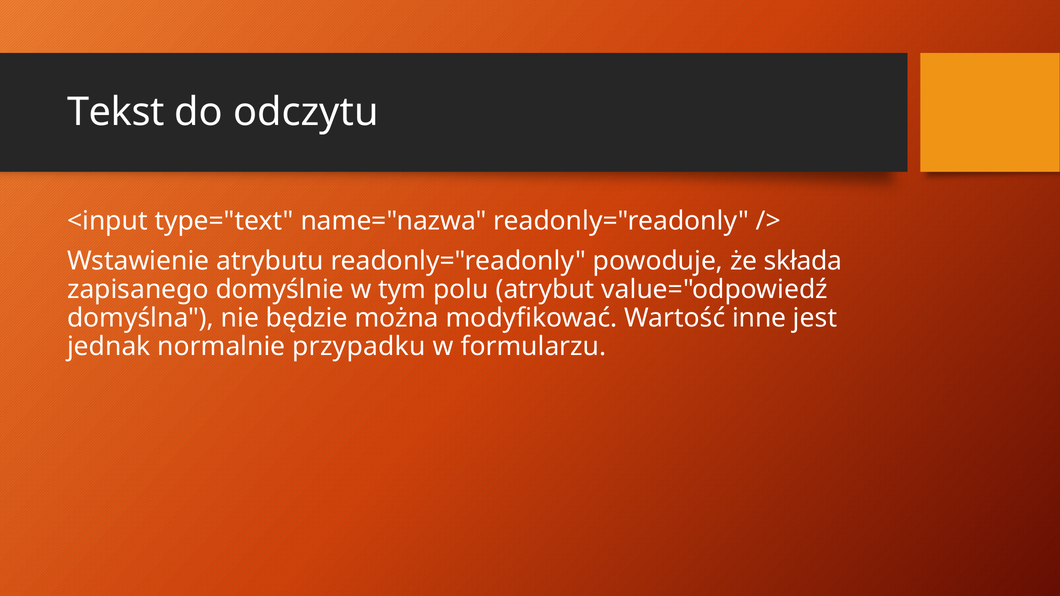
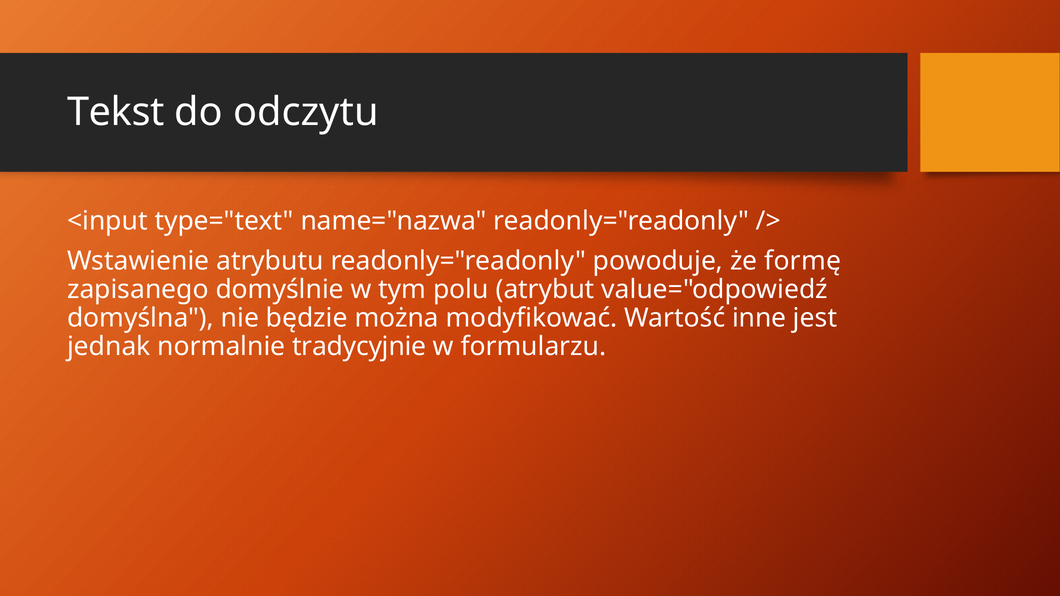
składa: składa -> formę (803, 261)
przypadku: przypadku -> tradycyjnie (359, 347)
